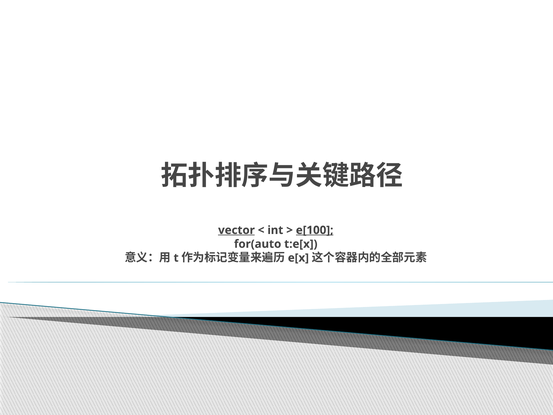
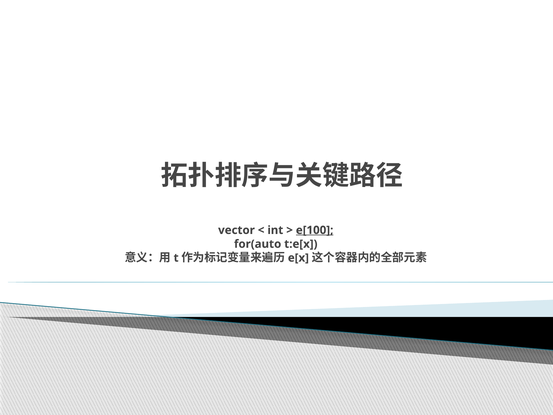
vector underline: present -> none (236, 230)
